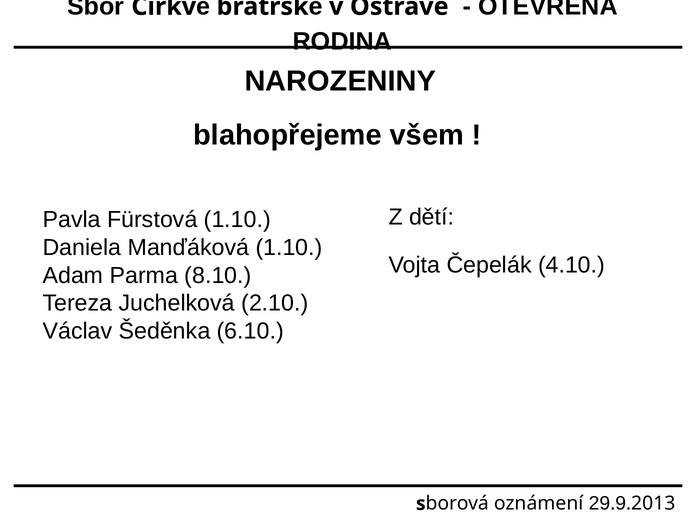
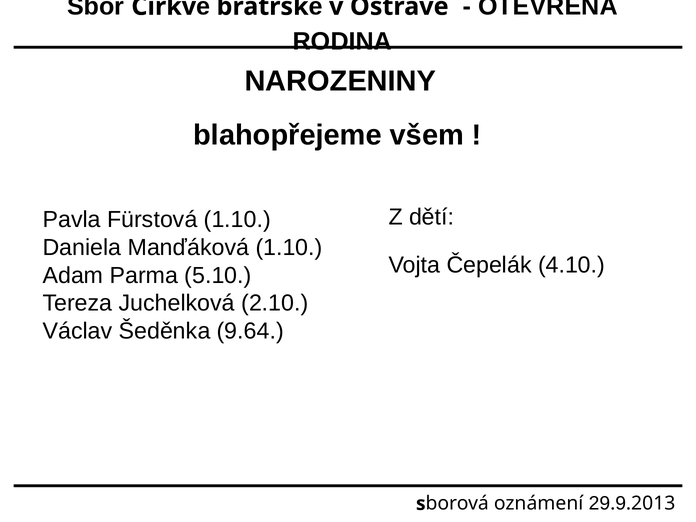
8.10: 8.10 -> 5.10 (218, 275)
6.10: 6.10 -> 9.64 (250, 331)
